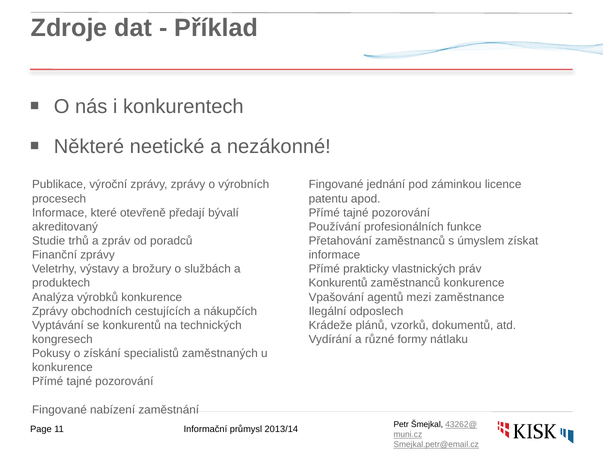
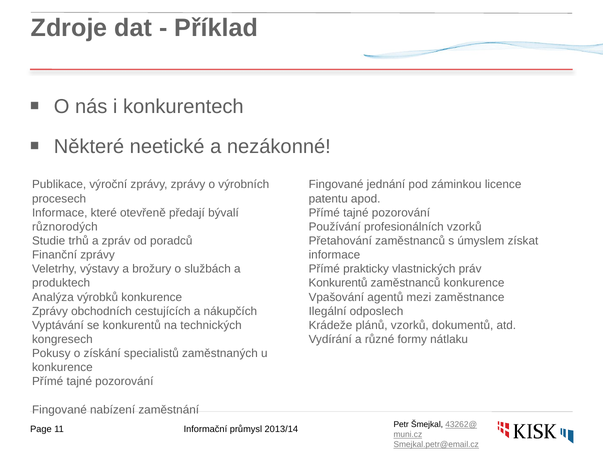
akreditovaný: akreditovaný -> různorodých (65, 227)
profesionálních funkce: funkce -> vzorků (464, 227)
